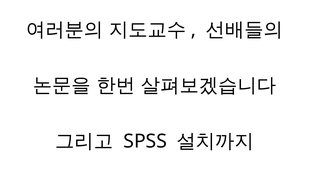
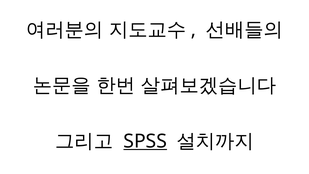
SPSS underline: none -> present (145, 141)
